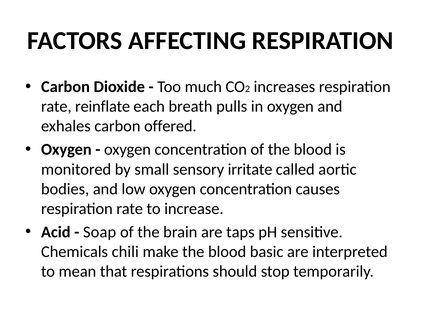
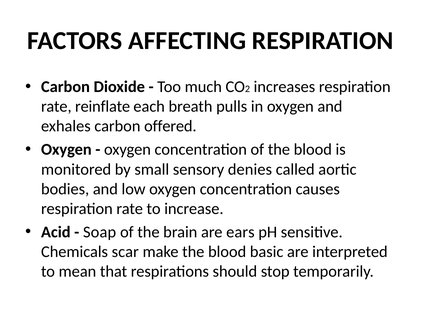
irritate: irritate -> denies (250, 169)
taps: taps -> ears (240, 232)
chili: chili -> scar (125, 252)
